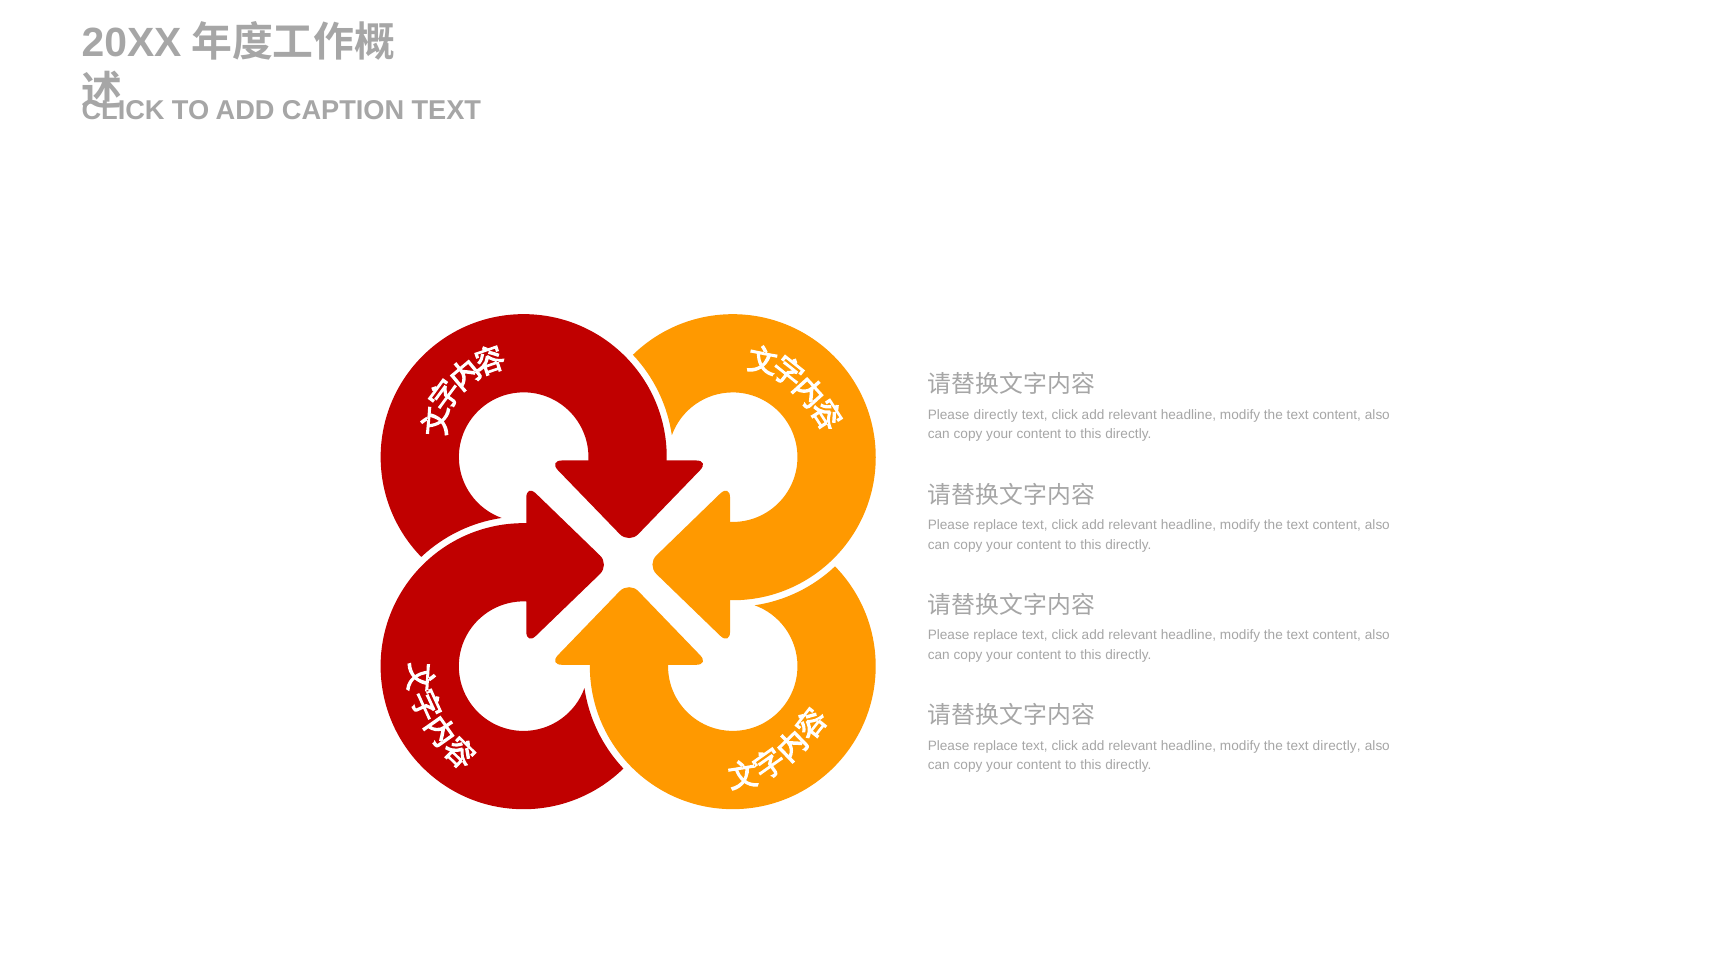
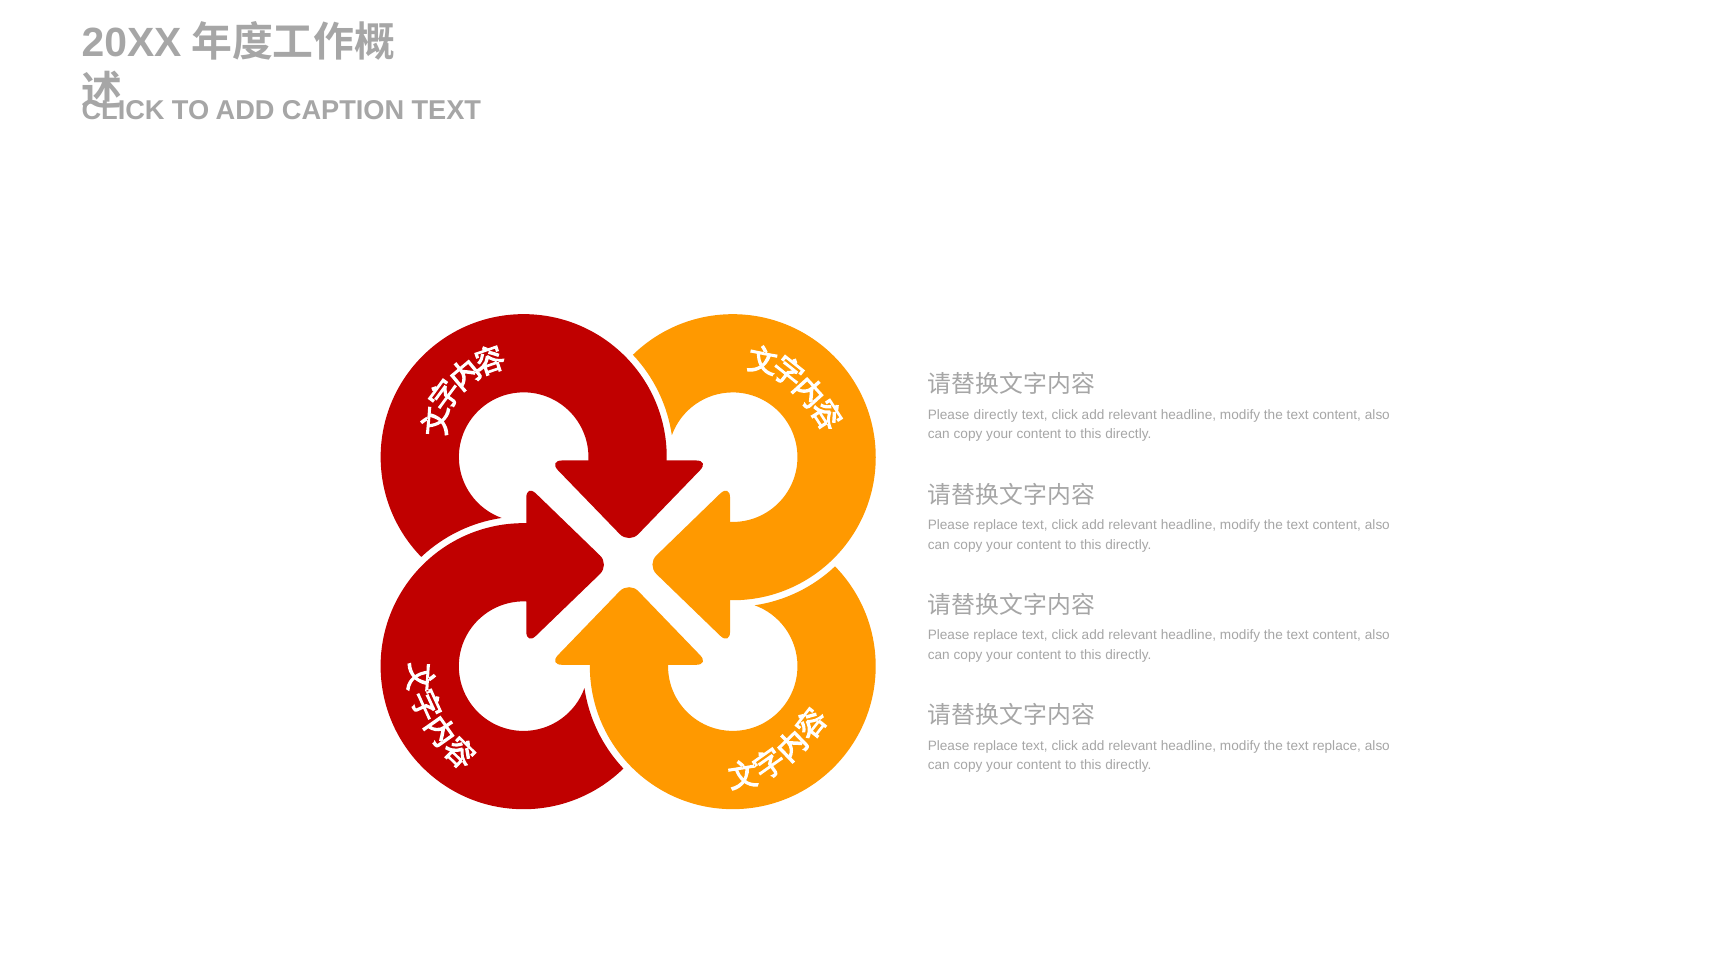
text directly: directly -> replace (1337, 746)
